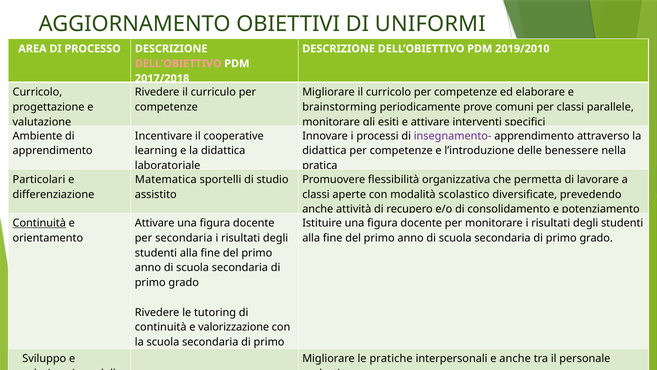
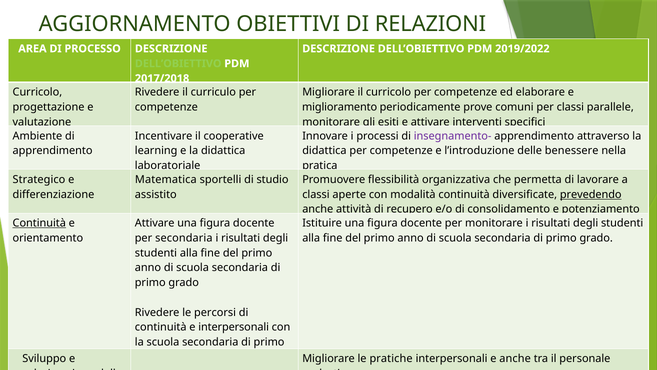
UNIFORMI: UNIFORMI -> RELAZIONI (430, 24)
2019/2010: 2019/2010 -> 2019/2022 (522, 49)
DELL’OBIETTIVO colour: pink -> light green (178, 64)
brainstorming: brainstorming -> miglioramento (340, 107)
Particolari: Particolari -> Strategico (39, 179)
modalità scolastico: scolastico -> continuità (464, 194)
prevedendo underline: none -> present (591, 194)
tutoring: tutoring -> percorsi (215, 312)
continuità e valorizzazione: valorizzazione -> interpersonali (234, 327)
